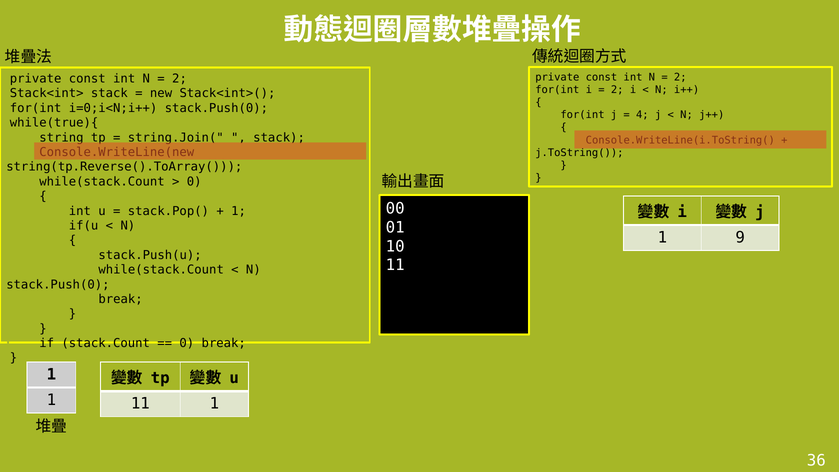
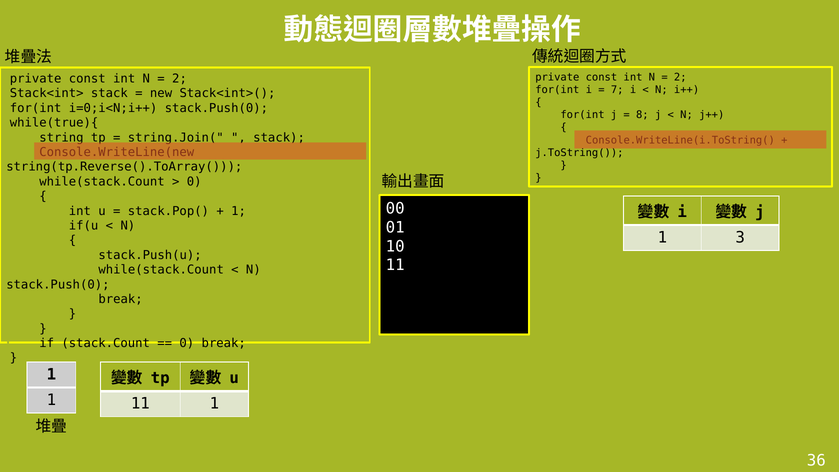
2: 2 -> 7 (617, 90)
4: 4 -> 8 (642, 115)
9: 9 -> 3 (740, 238)
